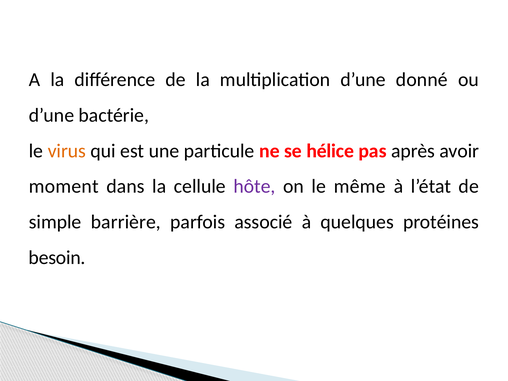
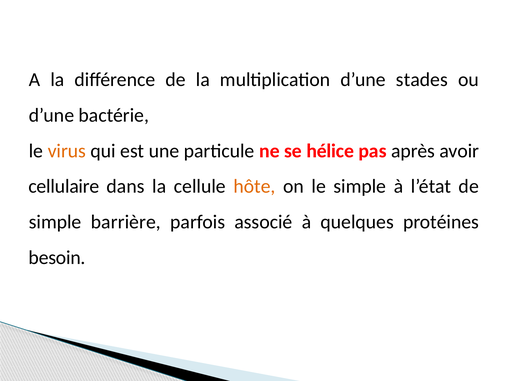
donné: donné -> stades (422, 80)
moment: moment -> cellulaire (64, 186)
hôte colour: purple -> orange (255, 186)
le même: même -> simple (360, 186)
